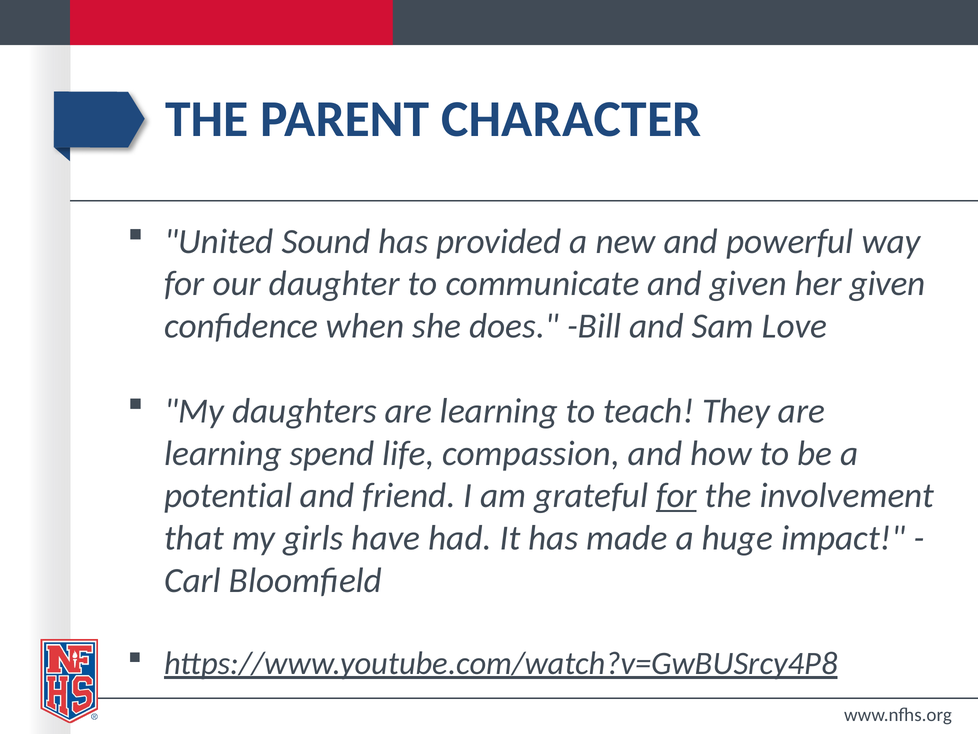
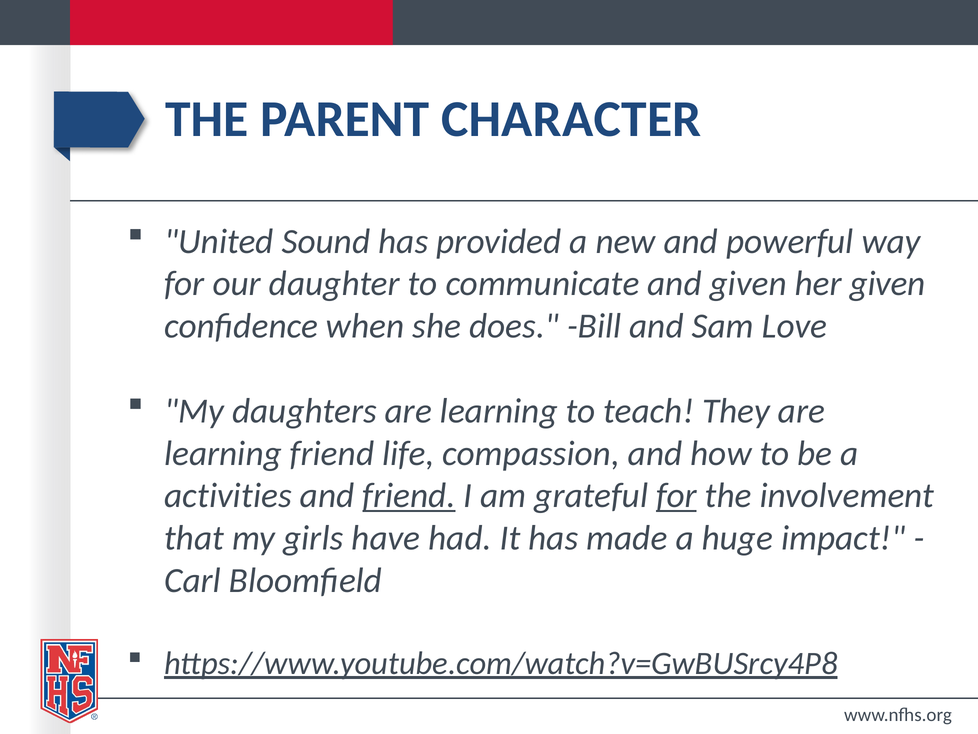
learning spend: spend -> friend (332, 453)
potential: potential -> activities (228, 495)
friend underline: none -> present (409, 495)
